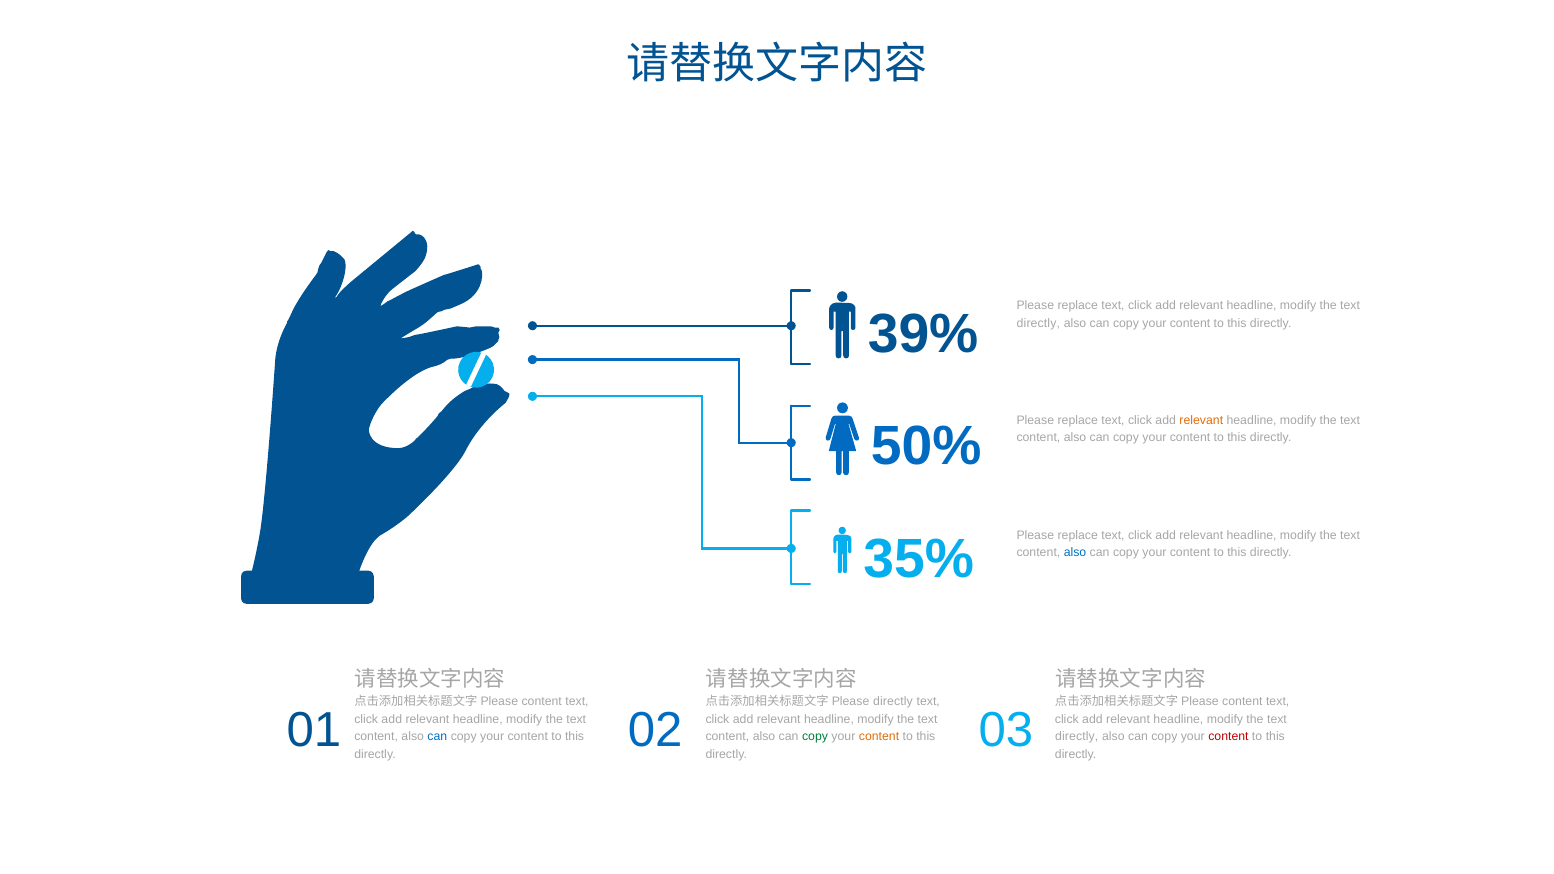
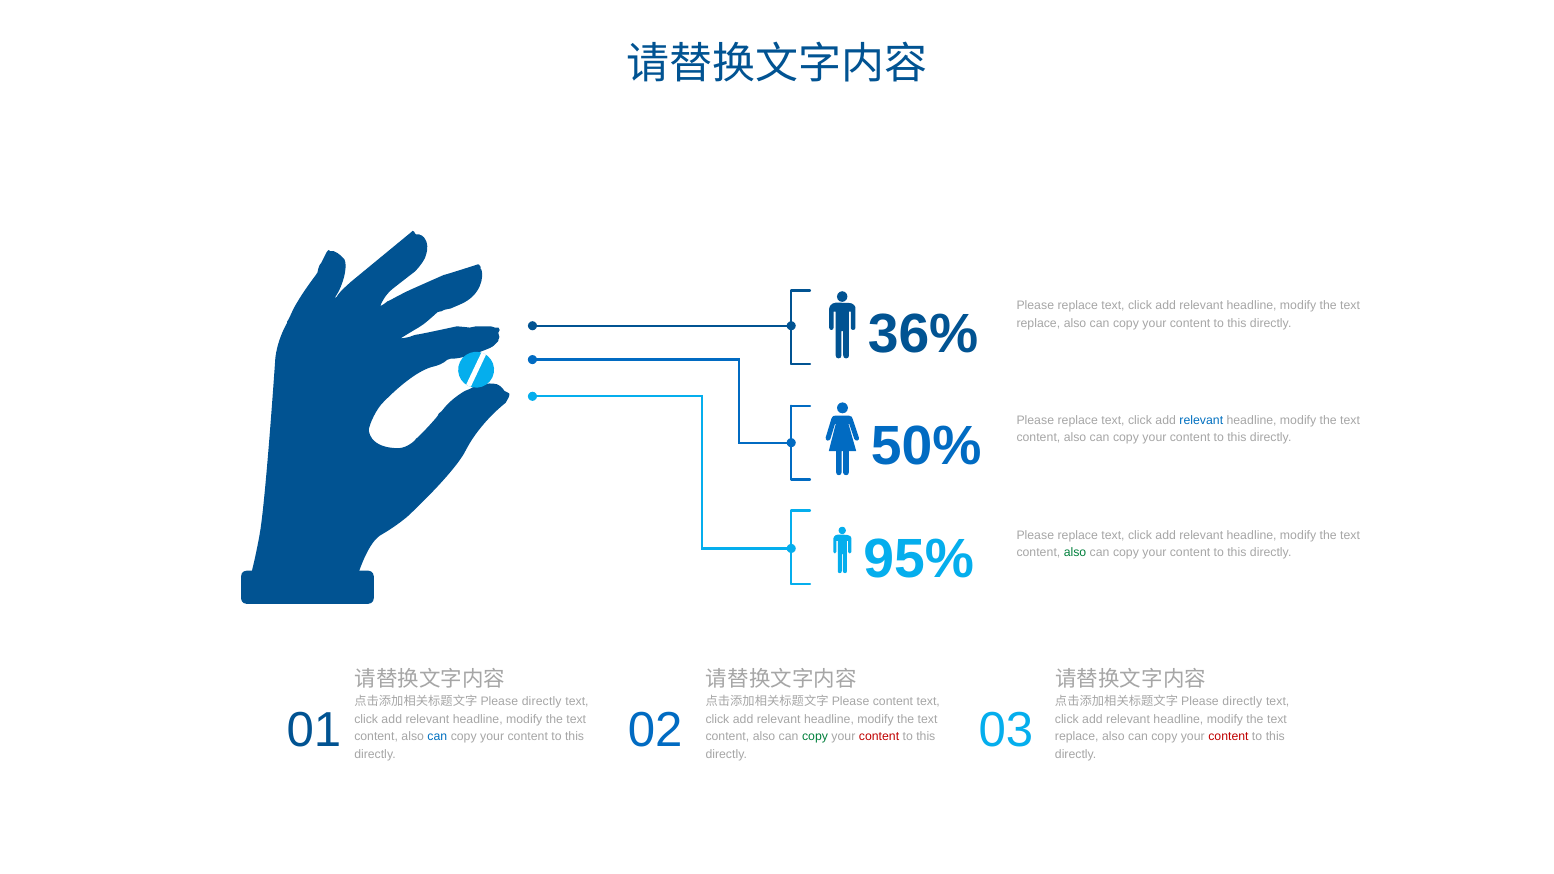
39%: 39% -> 36% (923, 334)
directly: directly -> replace (1038, 323)
relevant colour: orange -> blue (1201, 420)
35%: 35% -> 95% (919, 559)
also colour: blue -> green (1075, 553)
content: content -> directly (542, 702)
Please directly: directly -> content (893, 702)
content: content -> directly (1242, 702)
content colour: orange -> red (879, 737)
directly: directly -> replace (1077, 737)
